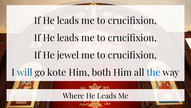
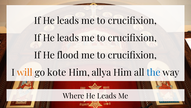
jewel: jewel -> flood (68, 55)
will colour: blue -> orange (25, 72)
both: both -> allya (101, 72)
